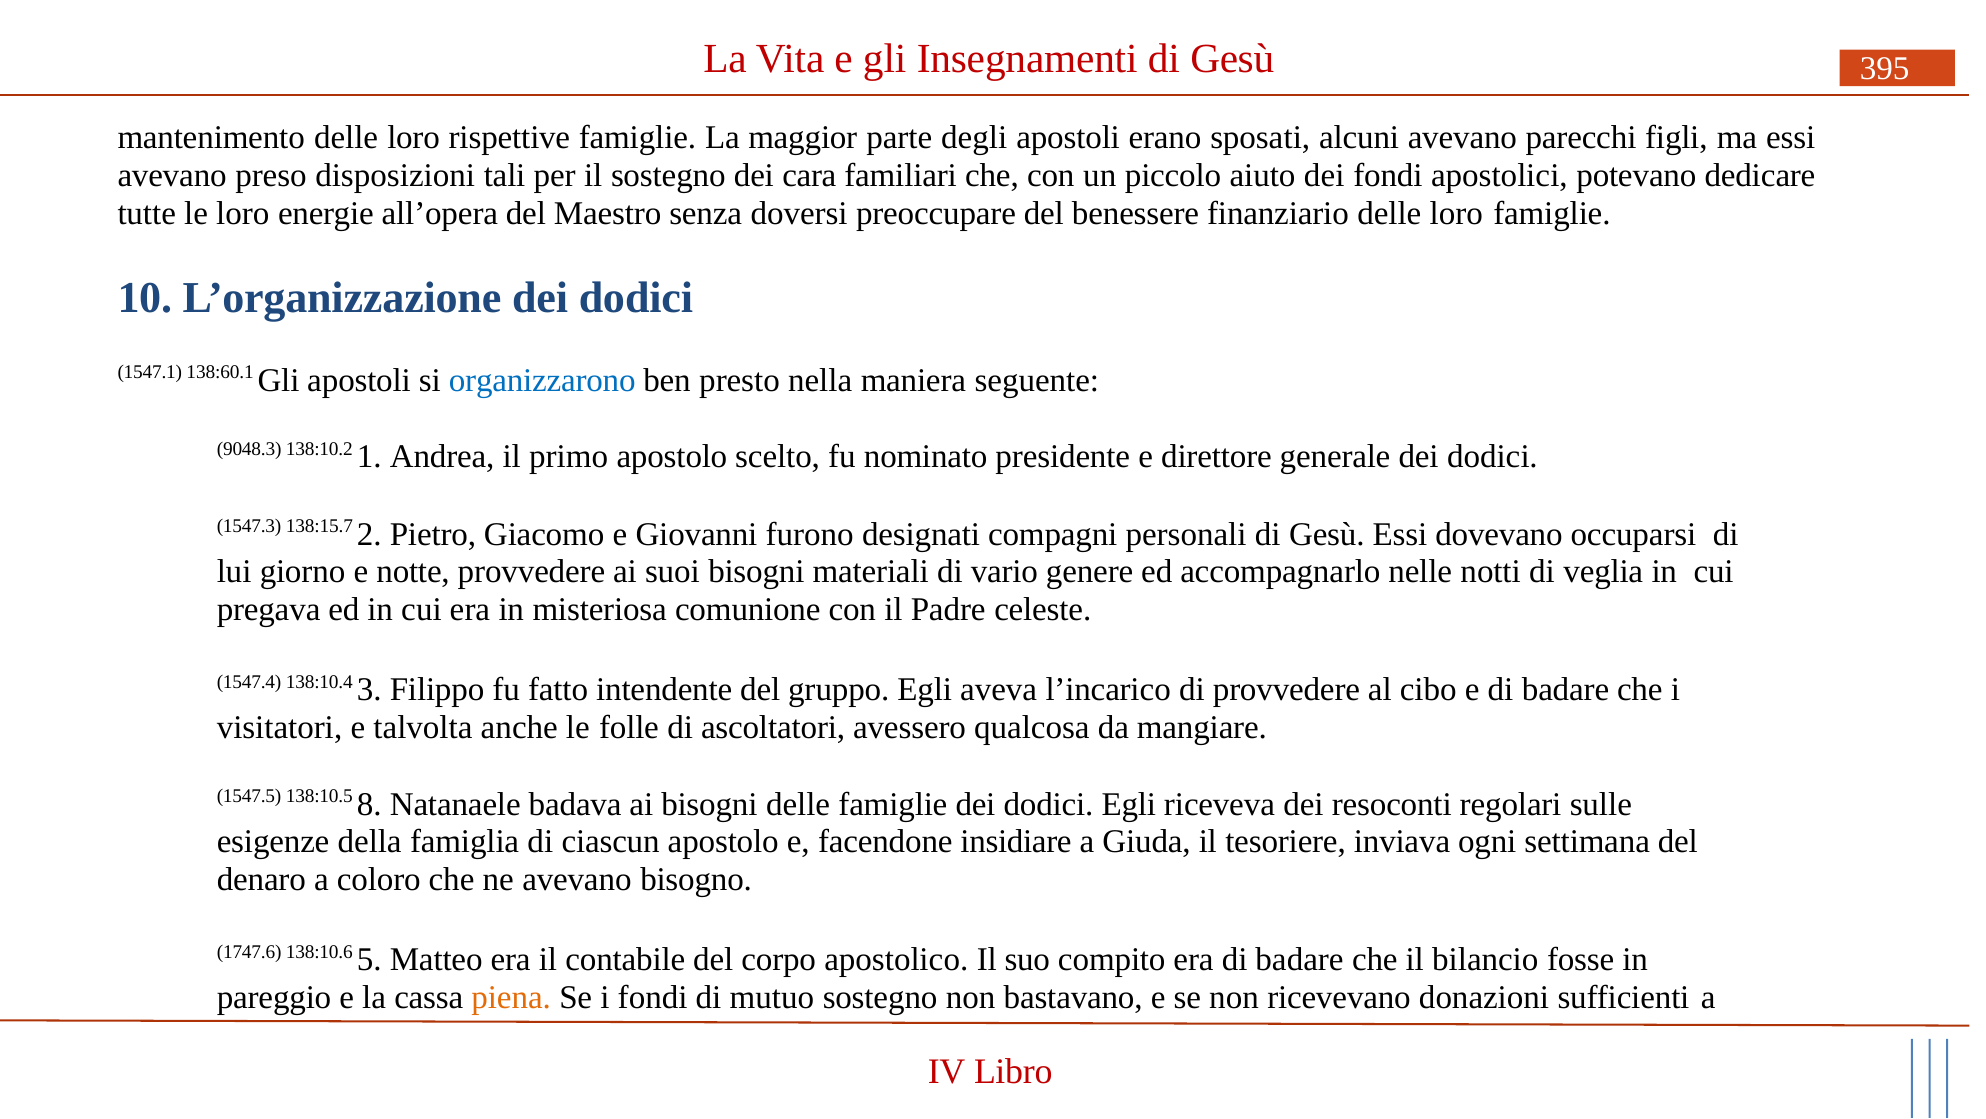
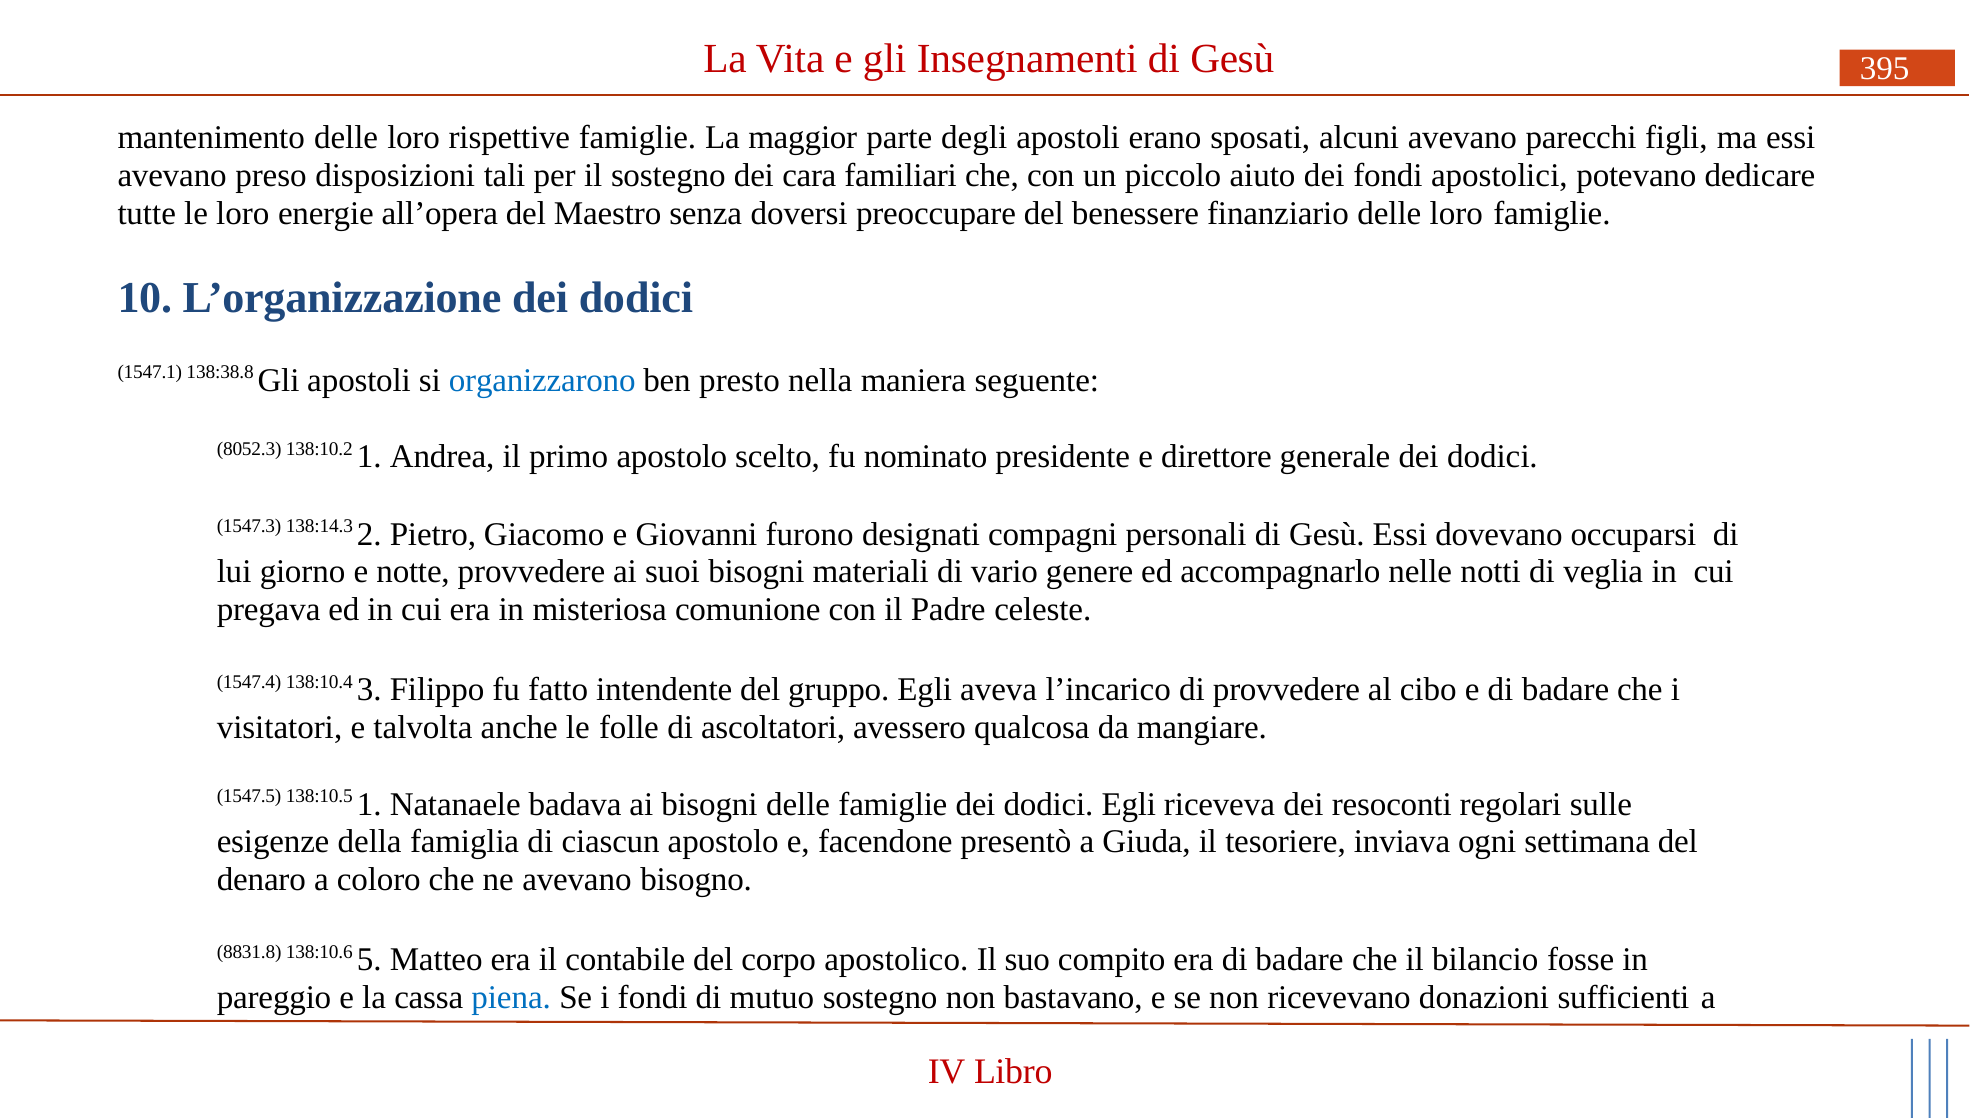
138:60.1: 138:60.1 -> 138:38.8 (220, 372)
9048.3: 9048.3 -> 8052.3 (249, 449)
138:15.7: 138:15.7 -> 138:14.3 (319, 526)
138:10.5 8: 8 -> 1 (369, 804)
insidiare: insidiare -> presentò (1016, 842)
1747.6: 1747.6 -> 8831.8 (249, 951)
piena colour: orange -> blue (511, 997)
